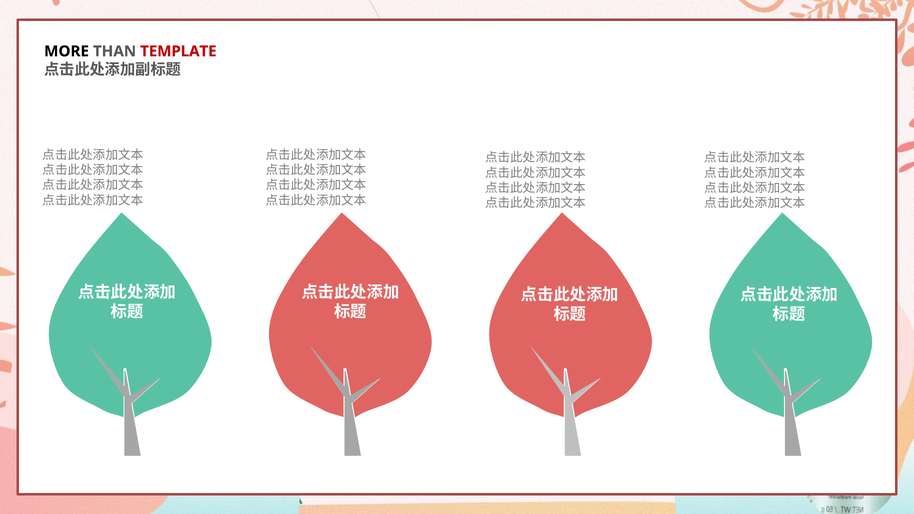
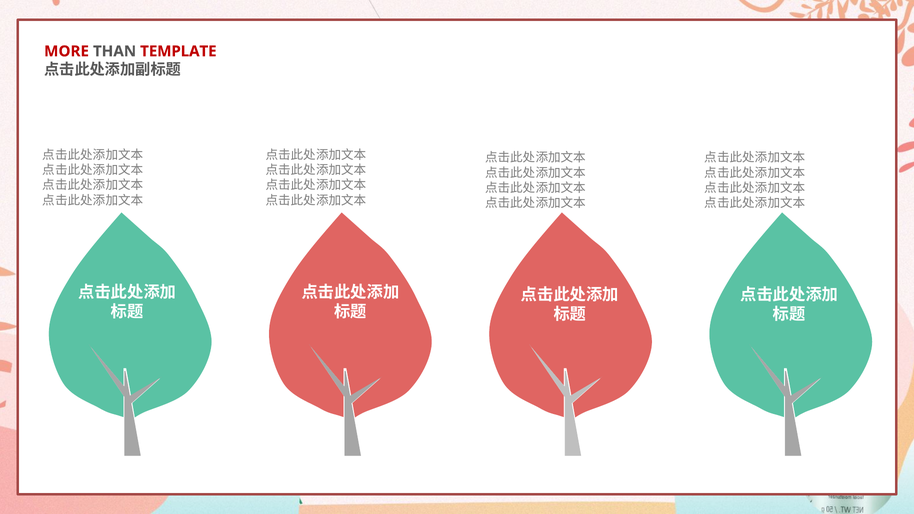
MORE colour: black -> red (67, 51)
